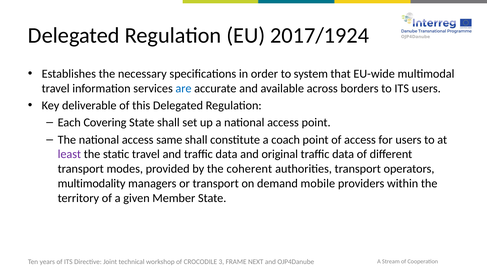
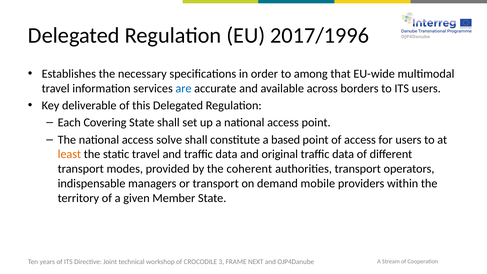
2017/1924: 2017/1924 -> 2017/1996 (320, 35)
system: system -> among (311, 74)
same: same -> solve (169, 140)
coach: coach -> based (286, 140)
least colour: purple -> orange (69, 154)
multimodality: multimodality -> indispensable (92, 183)
